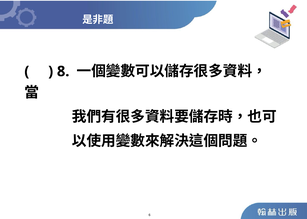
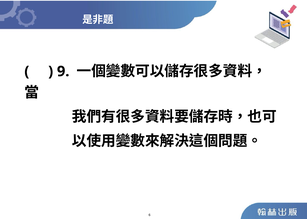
8: 8 -> 9 (63, 72)
